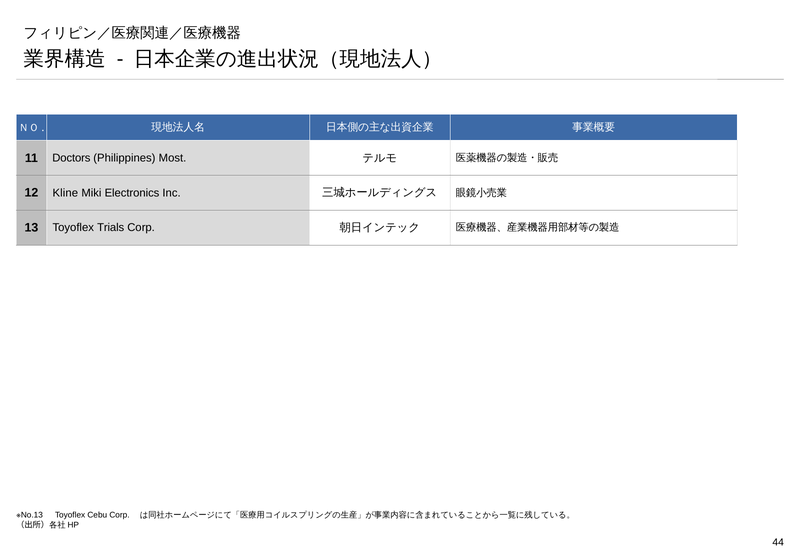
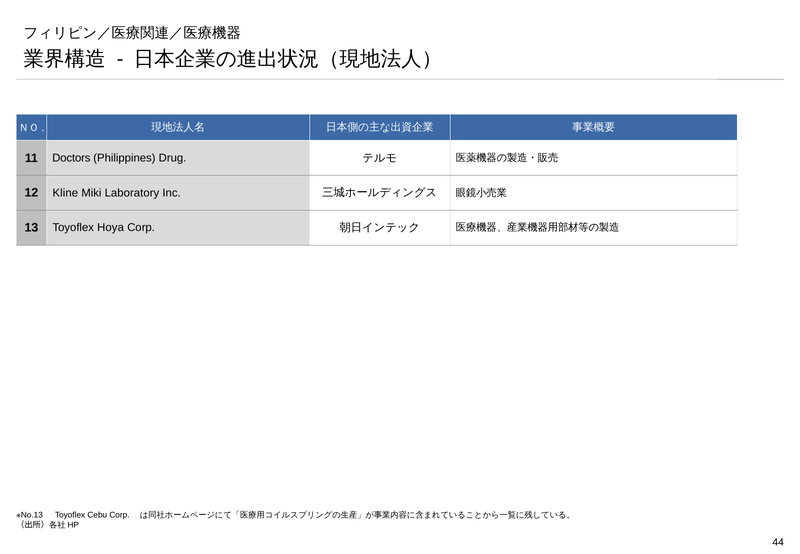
Most: Most -> Drug (173, 158)
Electronics: Electronics -> Laboratory (132, 193)
Trials: Trials -> Hoya (111, 228)
